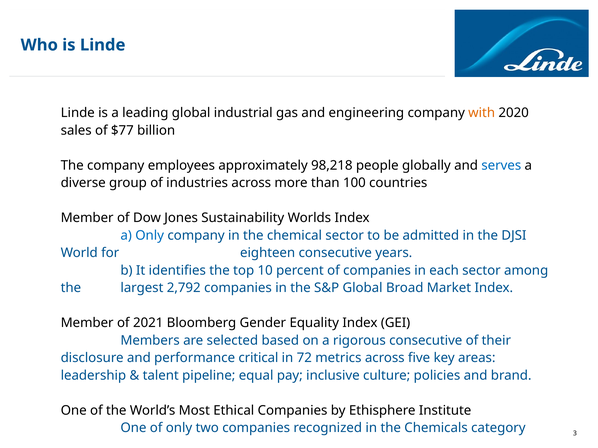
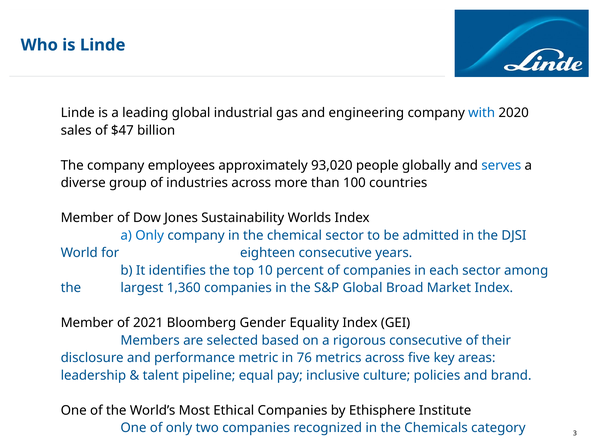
with colour: orange -> blue (482, 113)
$77: $77 -> $47 (122, 131)
98,218: 98,218 -> 93,020 (332, 166)
2,792: 2,792 -> 1,360 (184, 288)
critical: critical -> metric (258, 358)
72: 72 -> 76 (304, 358)
